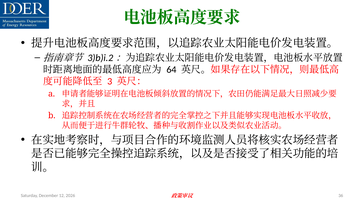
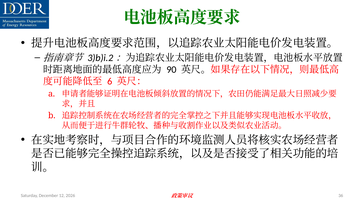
64: 64 -> 90 (171, 70)
3: 3 -> 6 (110, 81)
